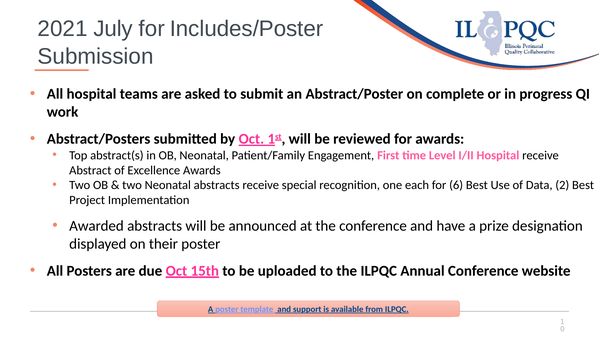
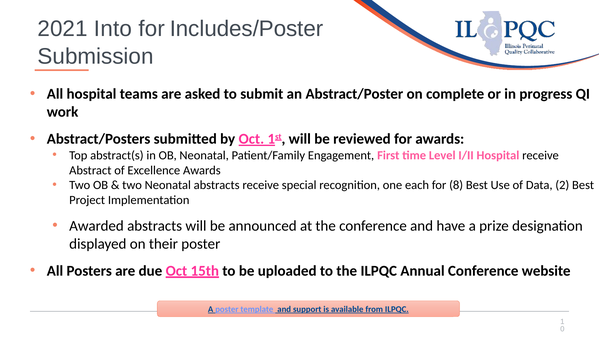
July: July -> Into (113, 29)
6: 6 -> 8 (456, 185)
